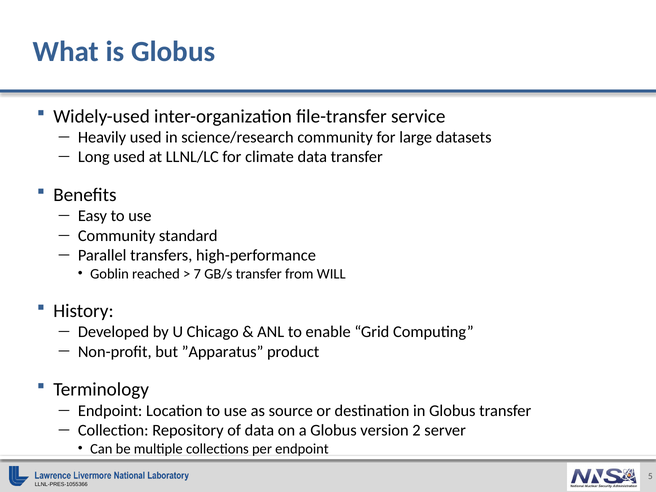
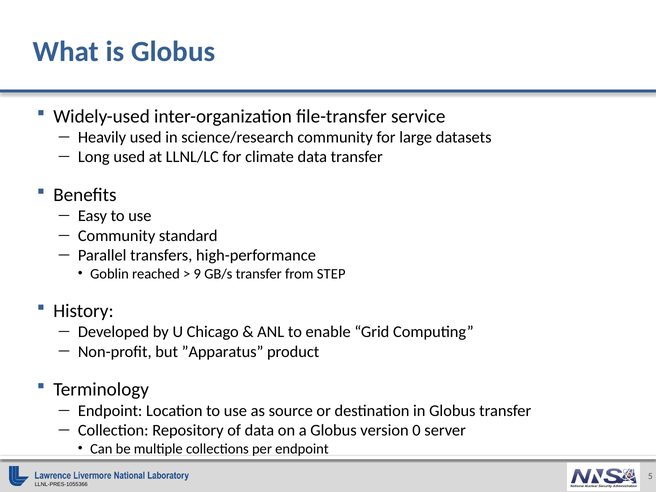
7: 7 -> 9 (197, 274)
WILL: WILL -> STEP (331, 274)
2: 2 -> 0 (417, 430)
